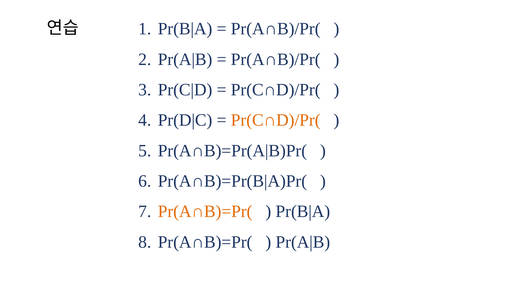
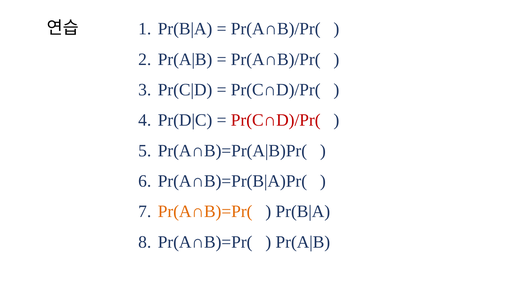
Pr(C∩D)/Pr( colour: orange -> red (276, 120)
